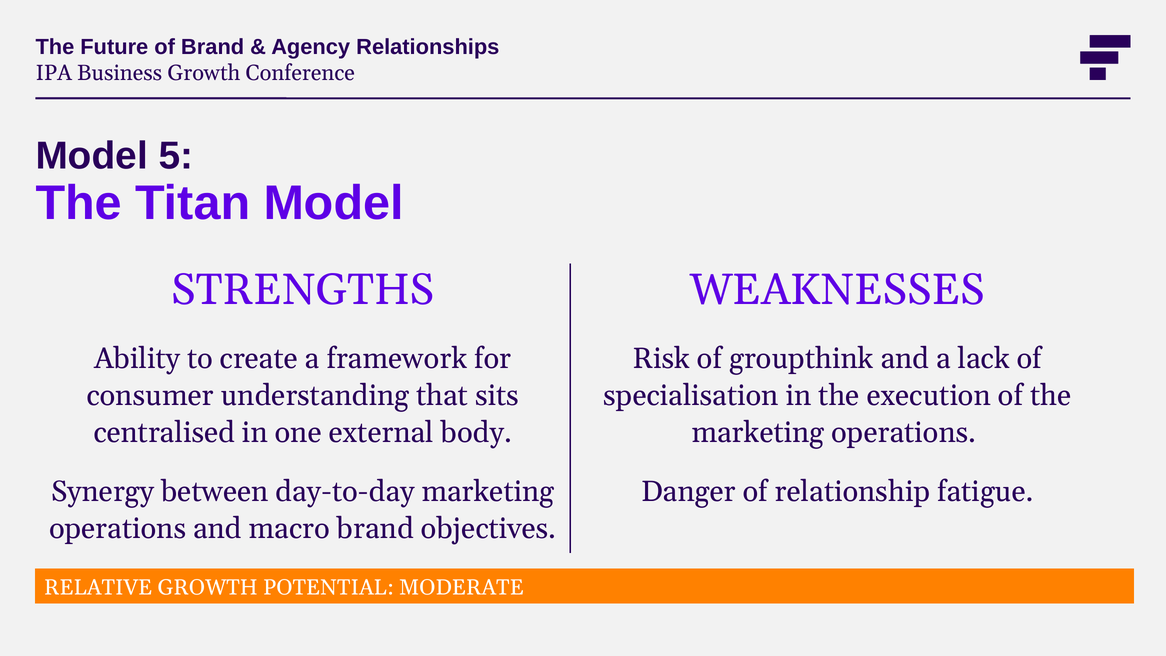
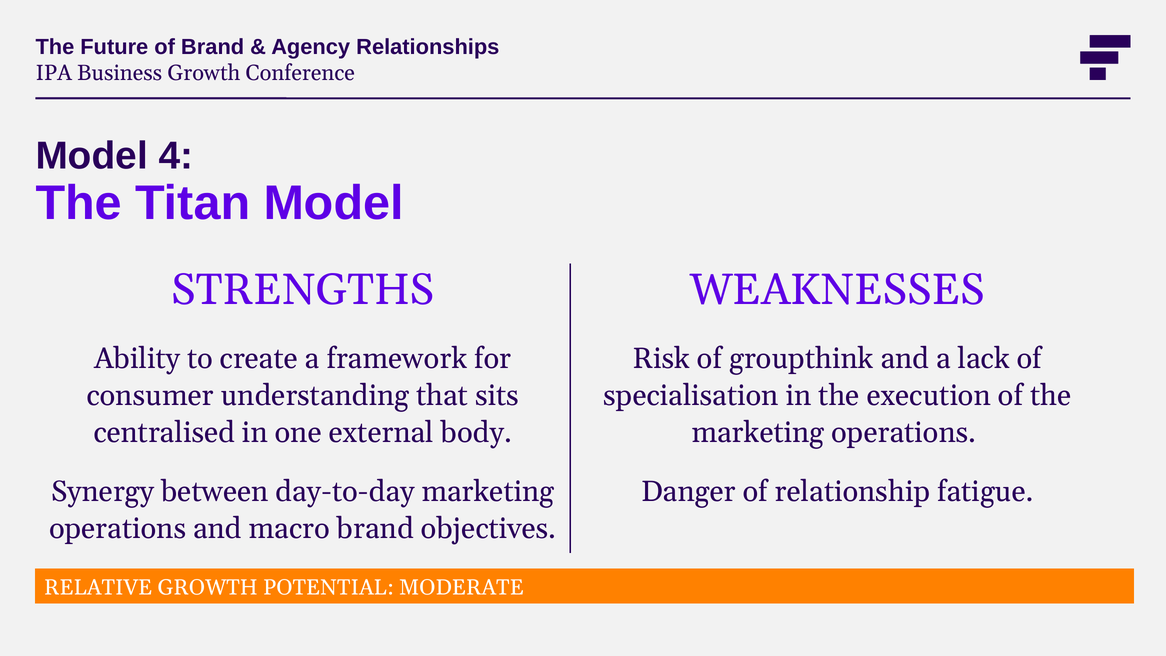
5: 5 -> 4 (176, 156)
